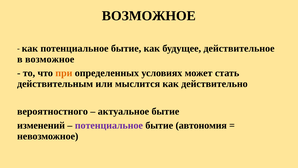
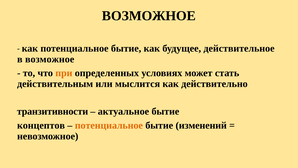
вероятностного: вероятностного -> транзитивности (53, 111)
изменений: изменений -> концептов (41, 125)
потенциальное colour: purple -> orange (109, 125)
автономия: автономия -> изменений (201, 125)
